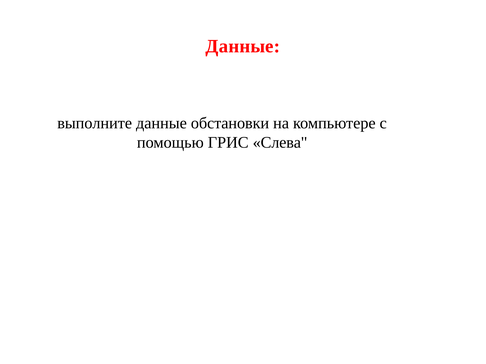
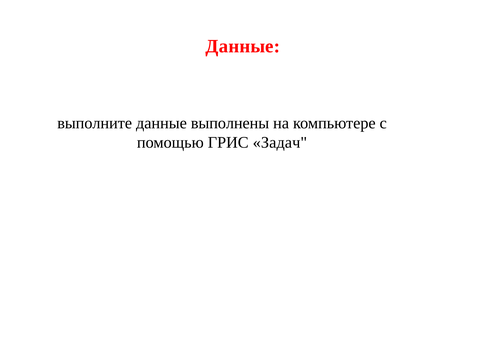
обстановки: обстановки -> выполнены (230, 123)
Слева: Слева -> Задач (280, 143)
